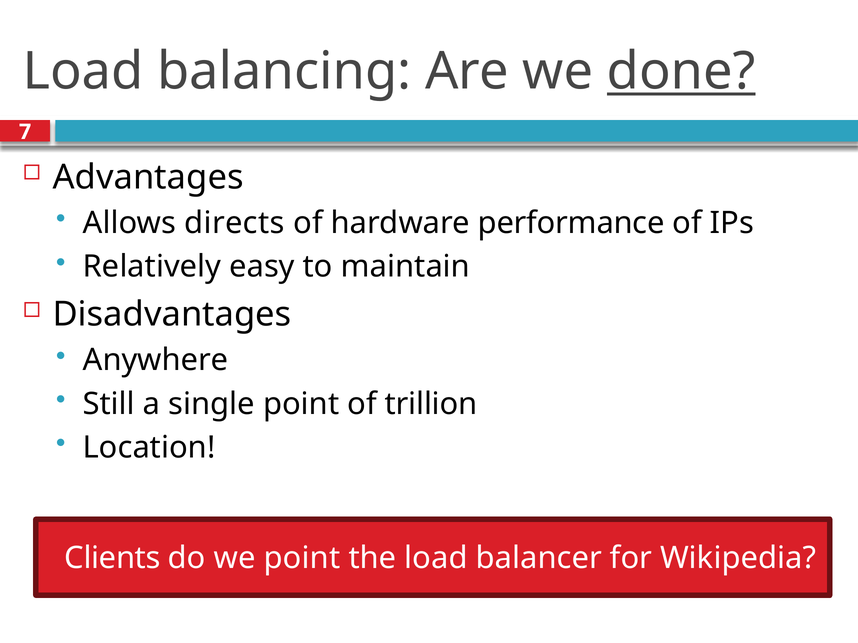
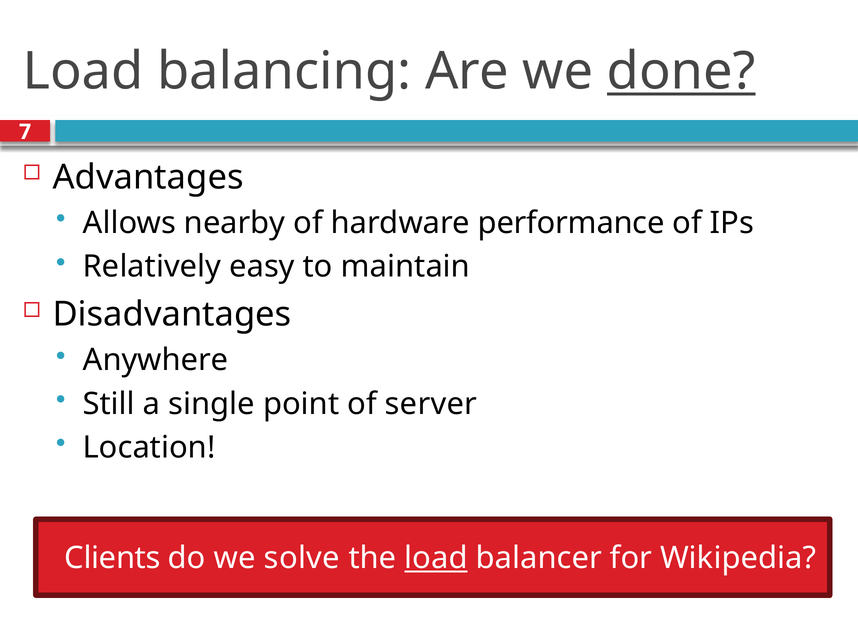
directs: directs -> nearby (235, 223)
trillion: trillion -> server (431, 404)
we point: point -> solve (302, 558)
load underline: none -> present (436, 558)
